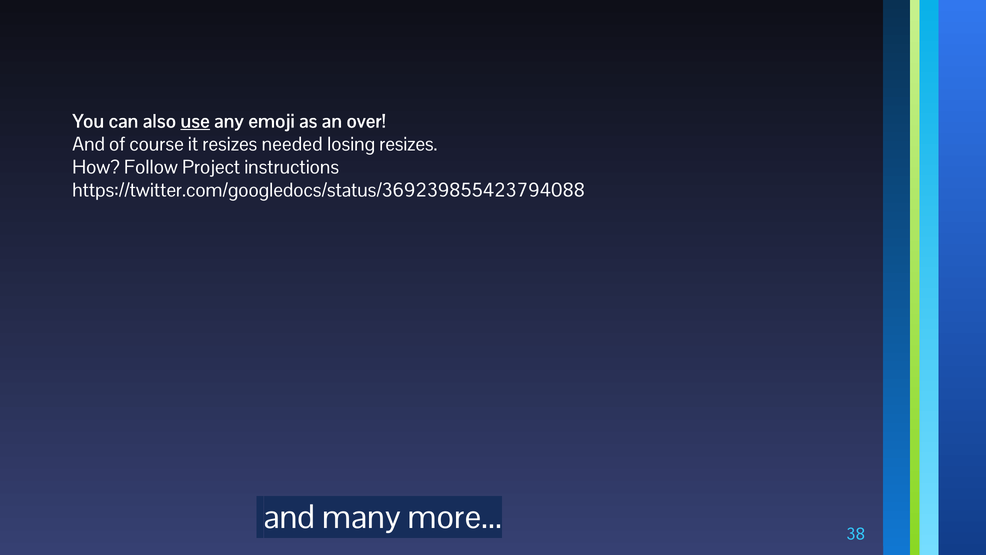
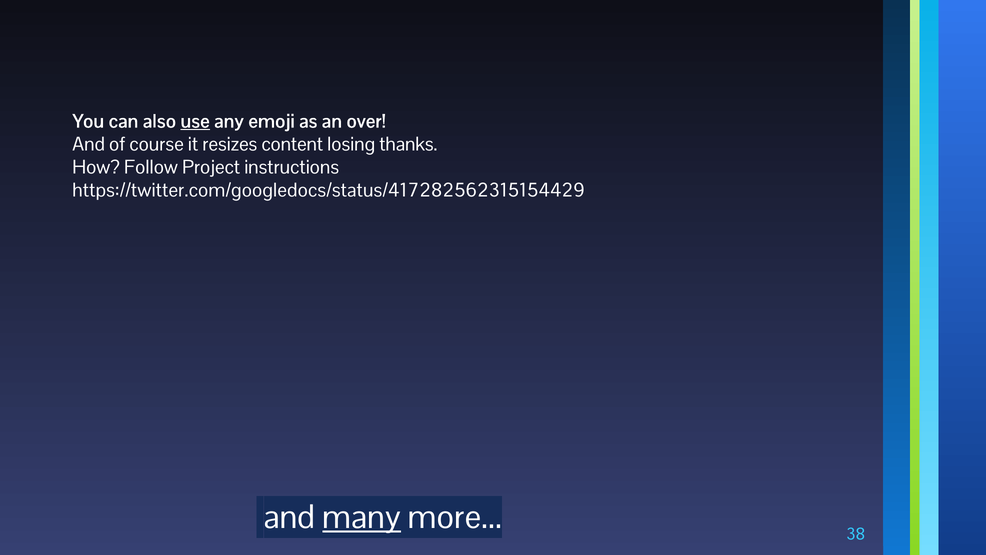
needed: needed -> content (292, 144)
losing resizes: resizes -> thanks (408, 144)
https://twitter.com/googledocs/status/369239855423794088: https://twitter.com/googledocs/status/369239855423794088 -> https://twitter.com/googledocs/status/417282562315154429 (329, 190)
many underline: none -> present (362, 517)
